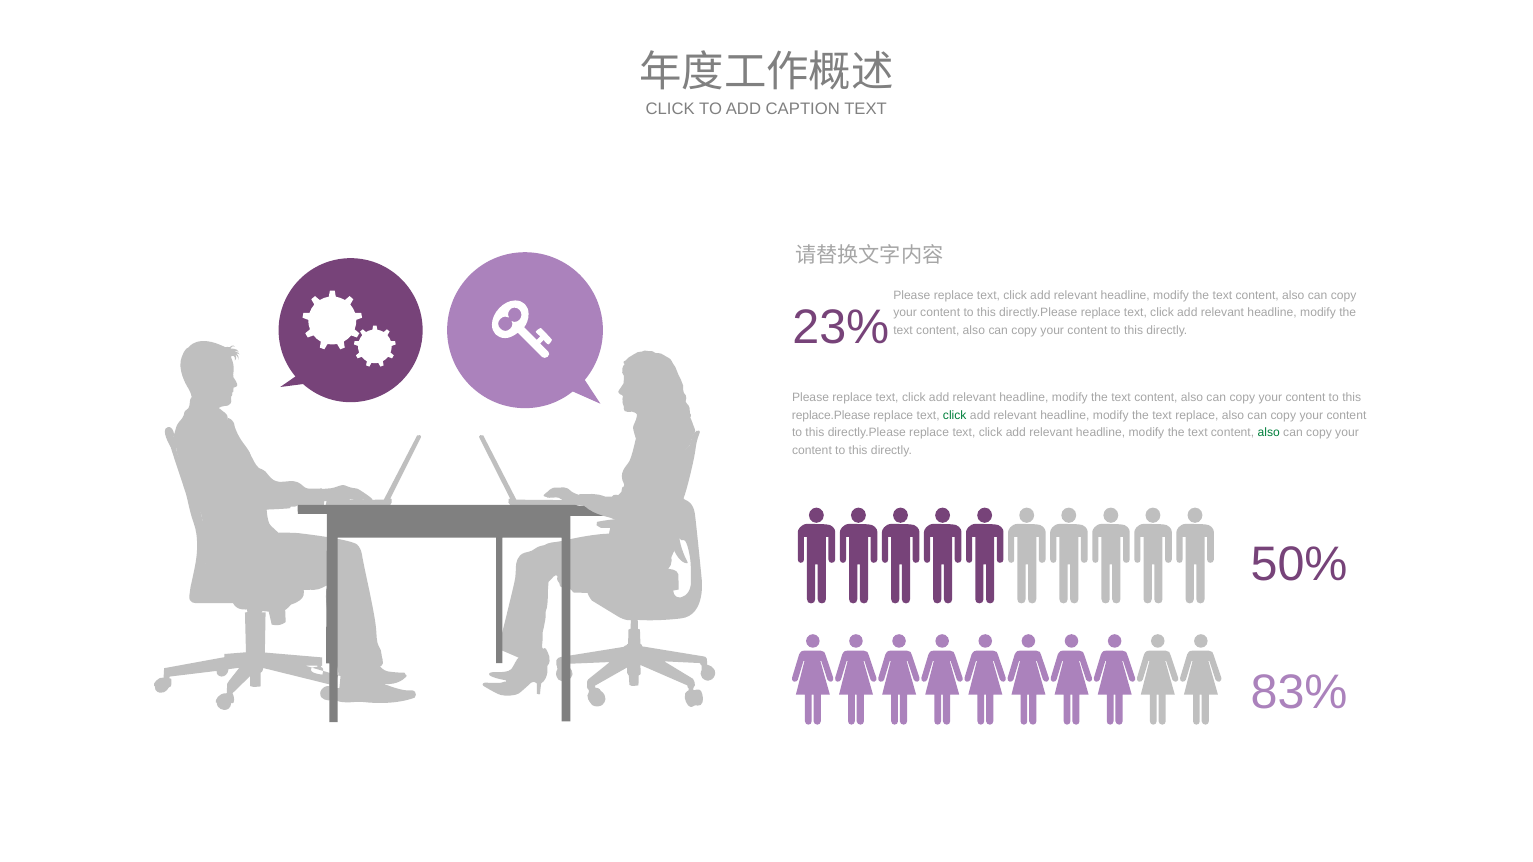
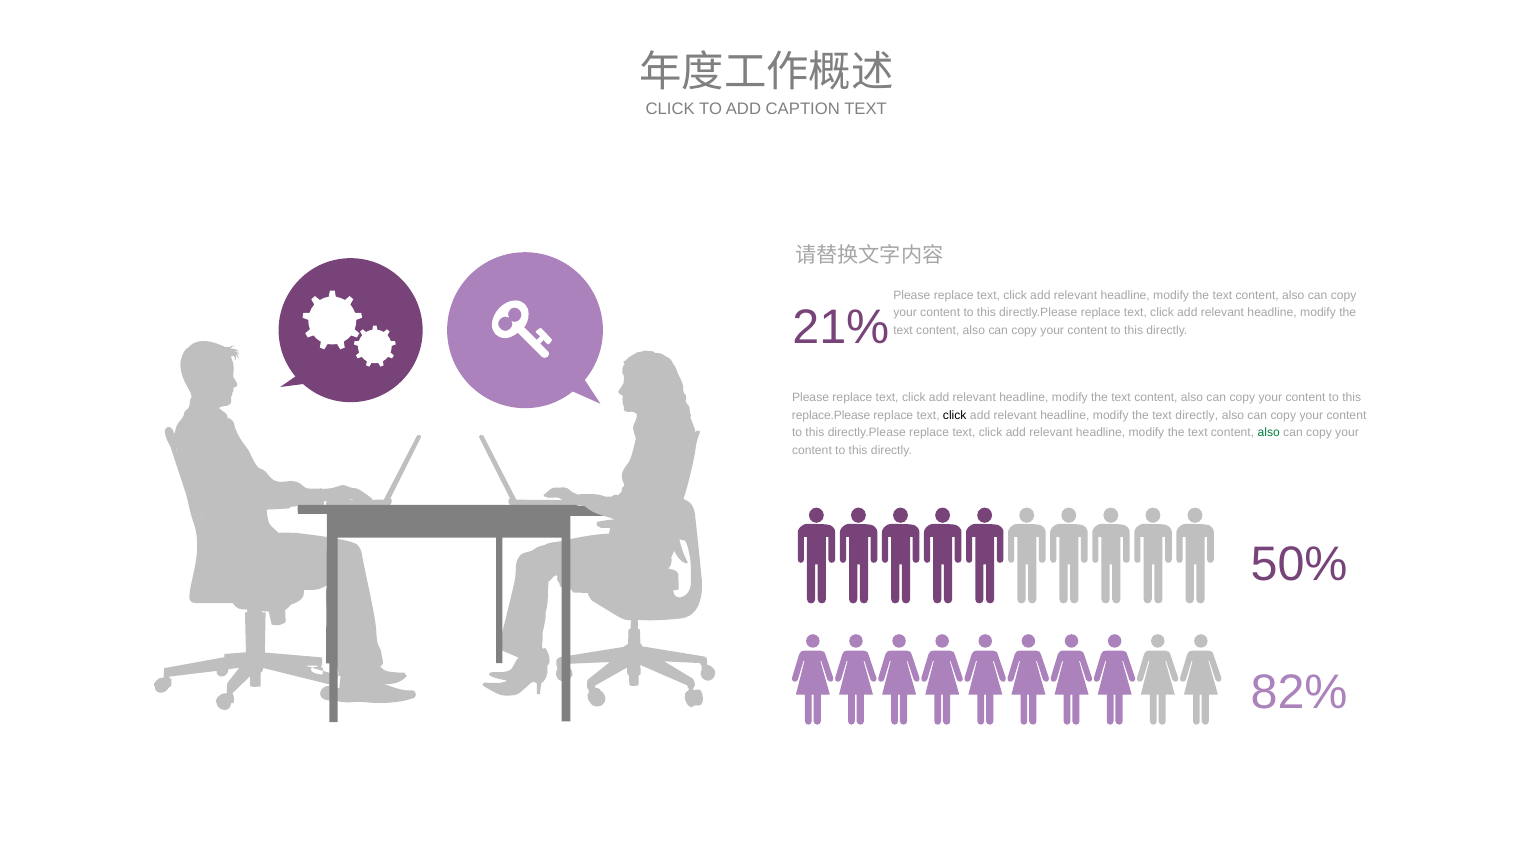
23%: 23% -> 21% (841, 327)
click colour: green -> black (955, 415)
text replace: replace -> directly (1197, 415)
83%: 83% -> 82% (1299, 692)
